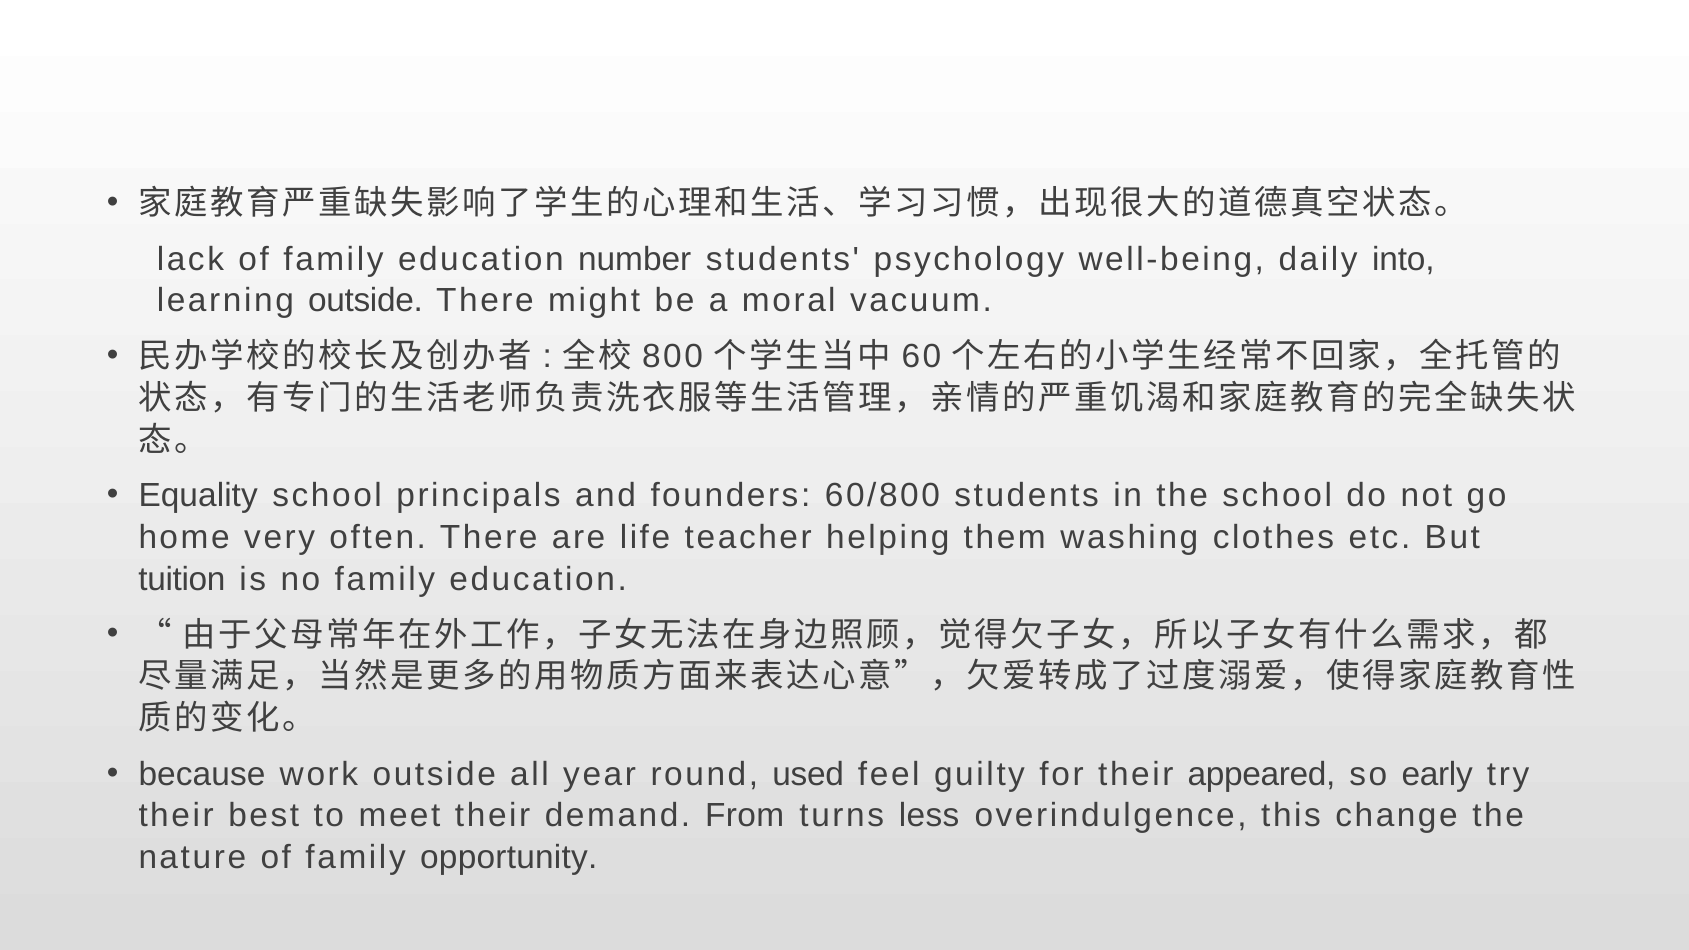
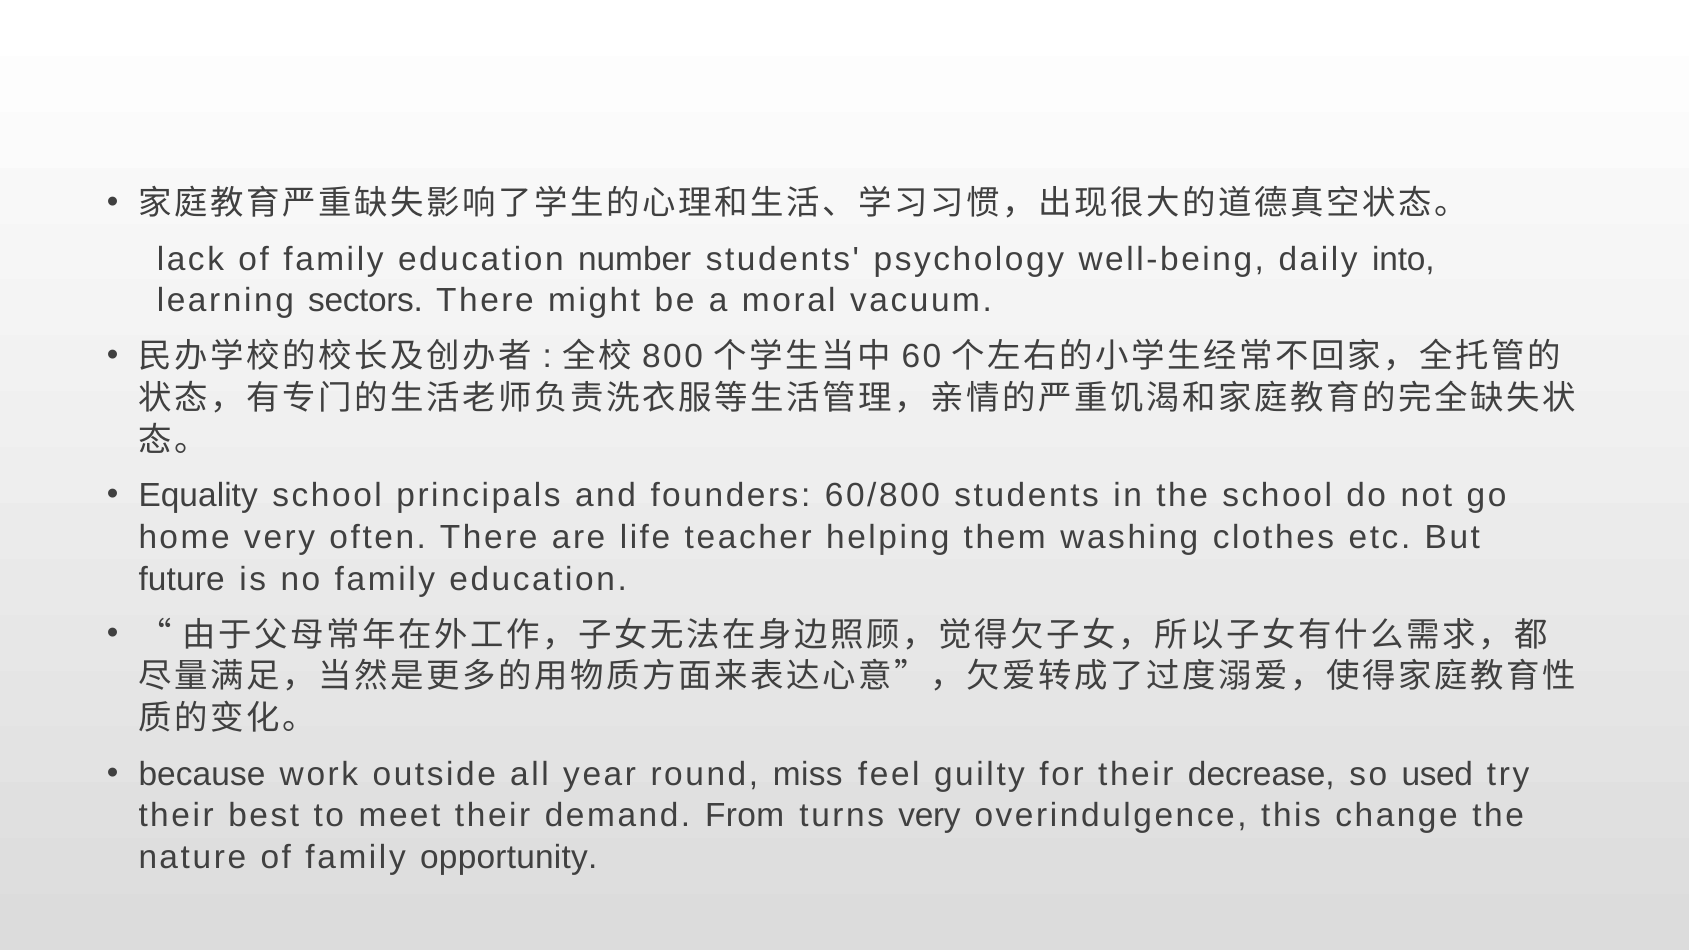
learning outside: outside -> sectors (365, 301)
tuition: tuition -> future (182, 579)
used: used -> miss (808, 774)
appeared: appeared -> decrease (1261, 774)
early: early -> used (1437, 774)
turns less: less -> very (930, 816)
